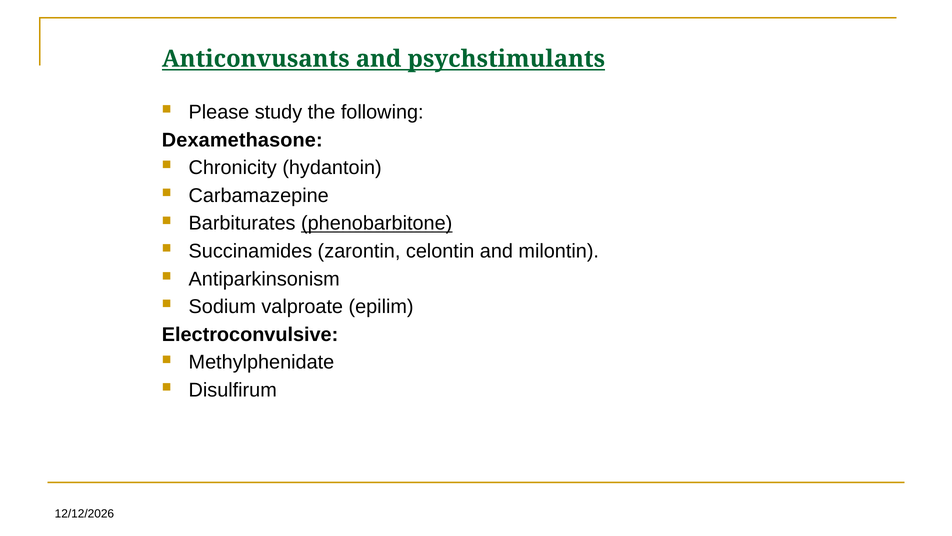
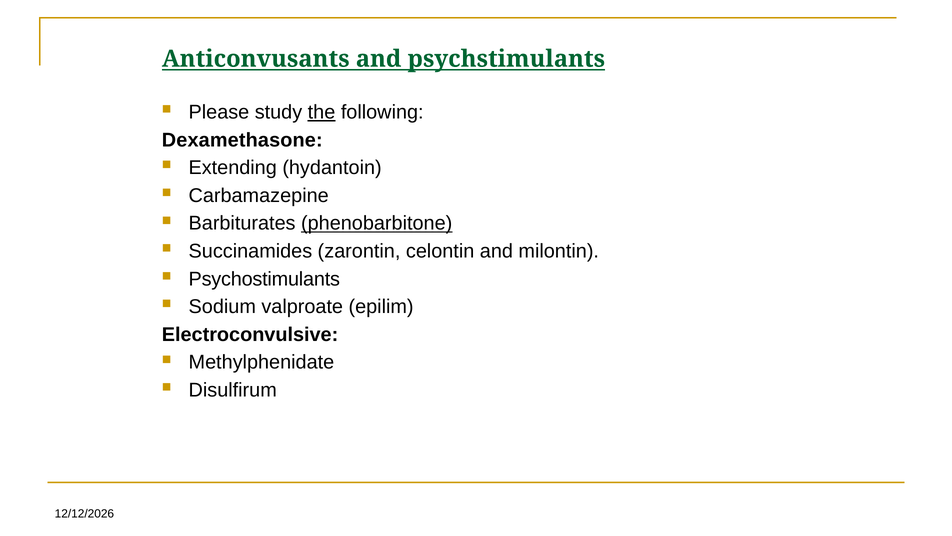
the underline: none -> present (322, 112)
Chronicity: Chronicity -> Extending (233, 168)
Antiparkinsonism: Antiparkinsonism -> Psychostimulants (264, 279)
